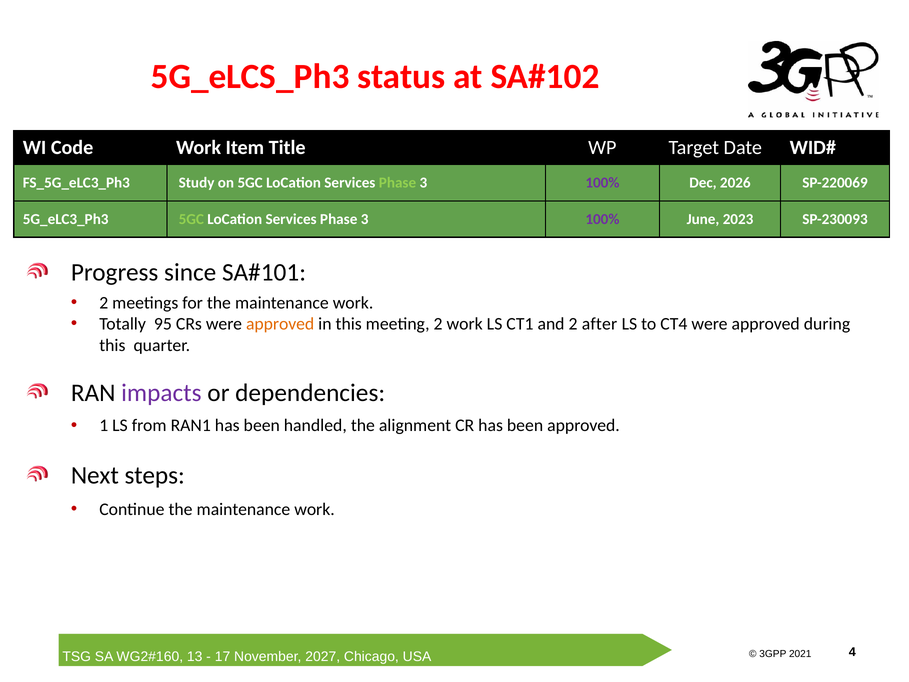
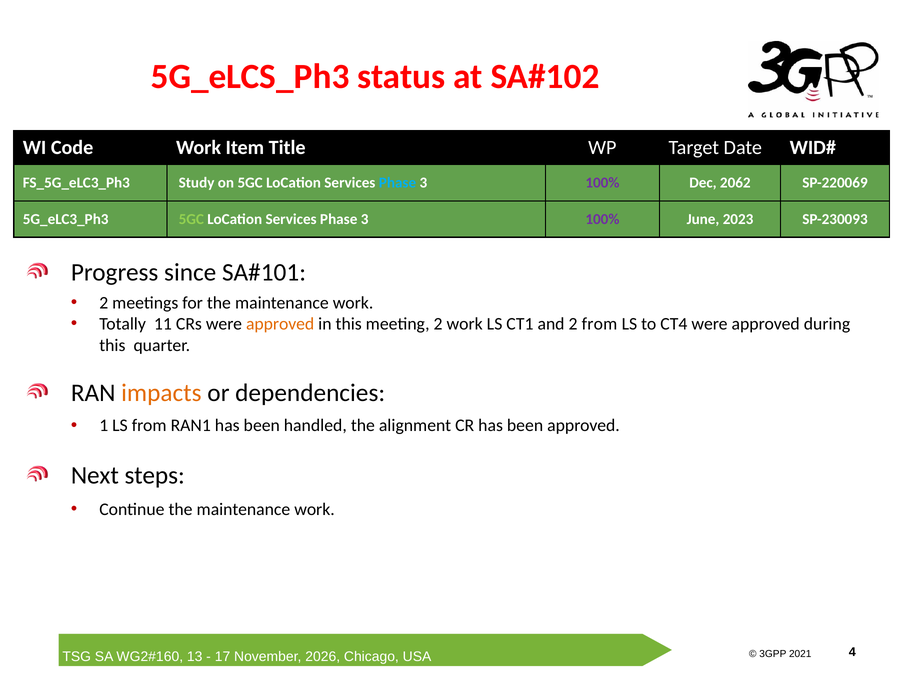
Phase colour: light green -> light blue (397, 183)
2026: 2026 -> 2062 (735, 183)
95: 95 -> 11 (163, 324)
2 after: after -> from (599, 324)
impacts colour: purple -> orange (161, 393)
2027: 2027 -> 2026 (323, 656)
